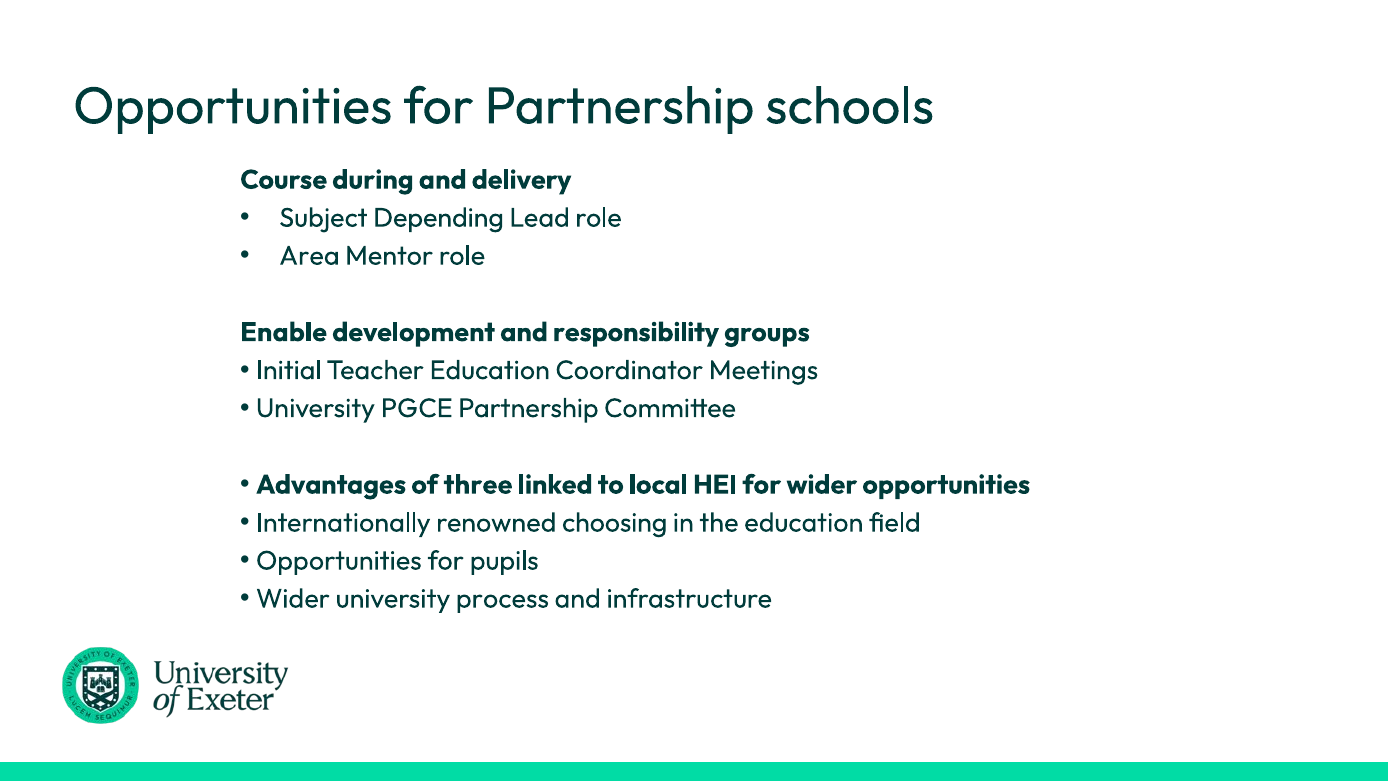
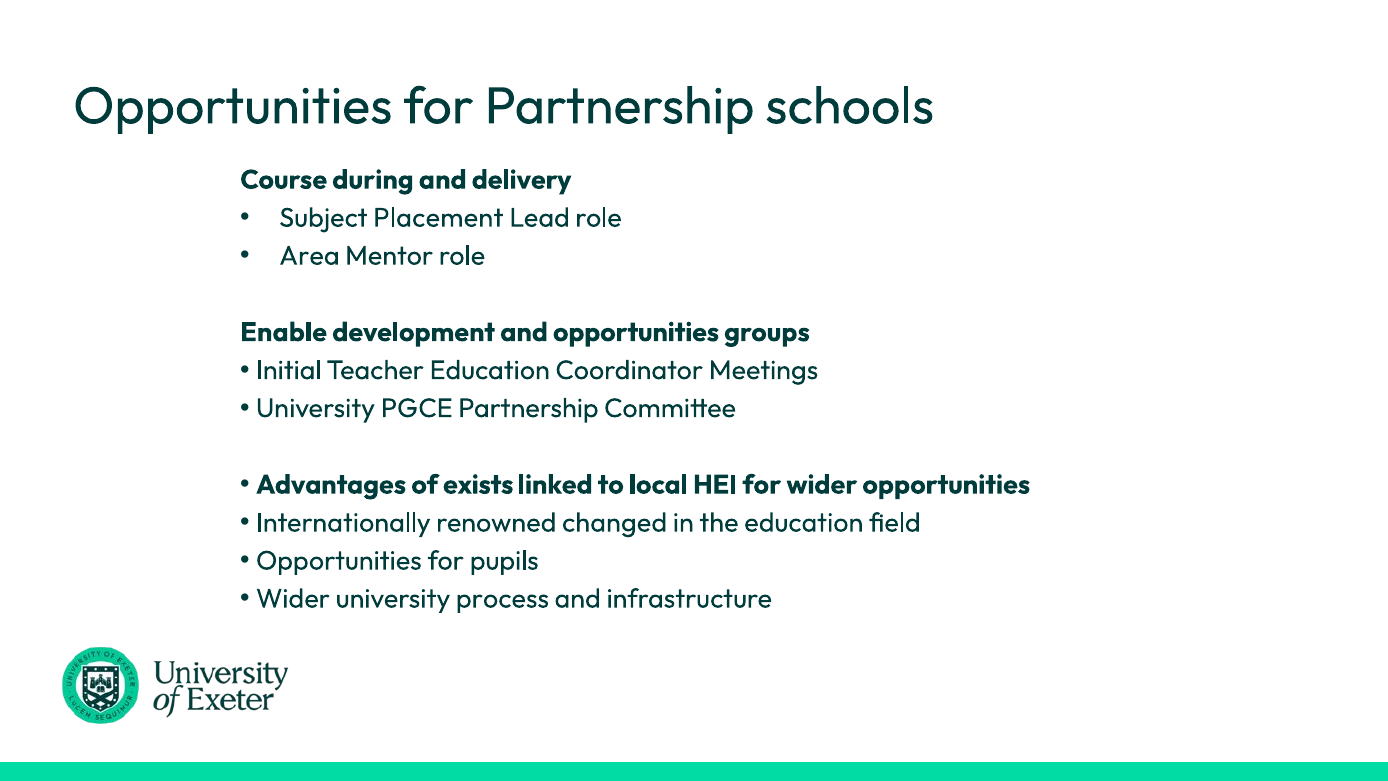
Depending: Depending -> Placement (438, 218)
and responsibility: responsibility -> opportunities (636, 332)
three: three -> exists (478, 485)
choosing: choosing -> changed (615, 523)
